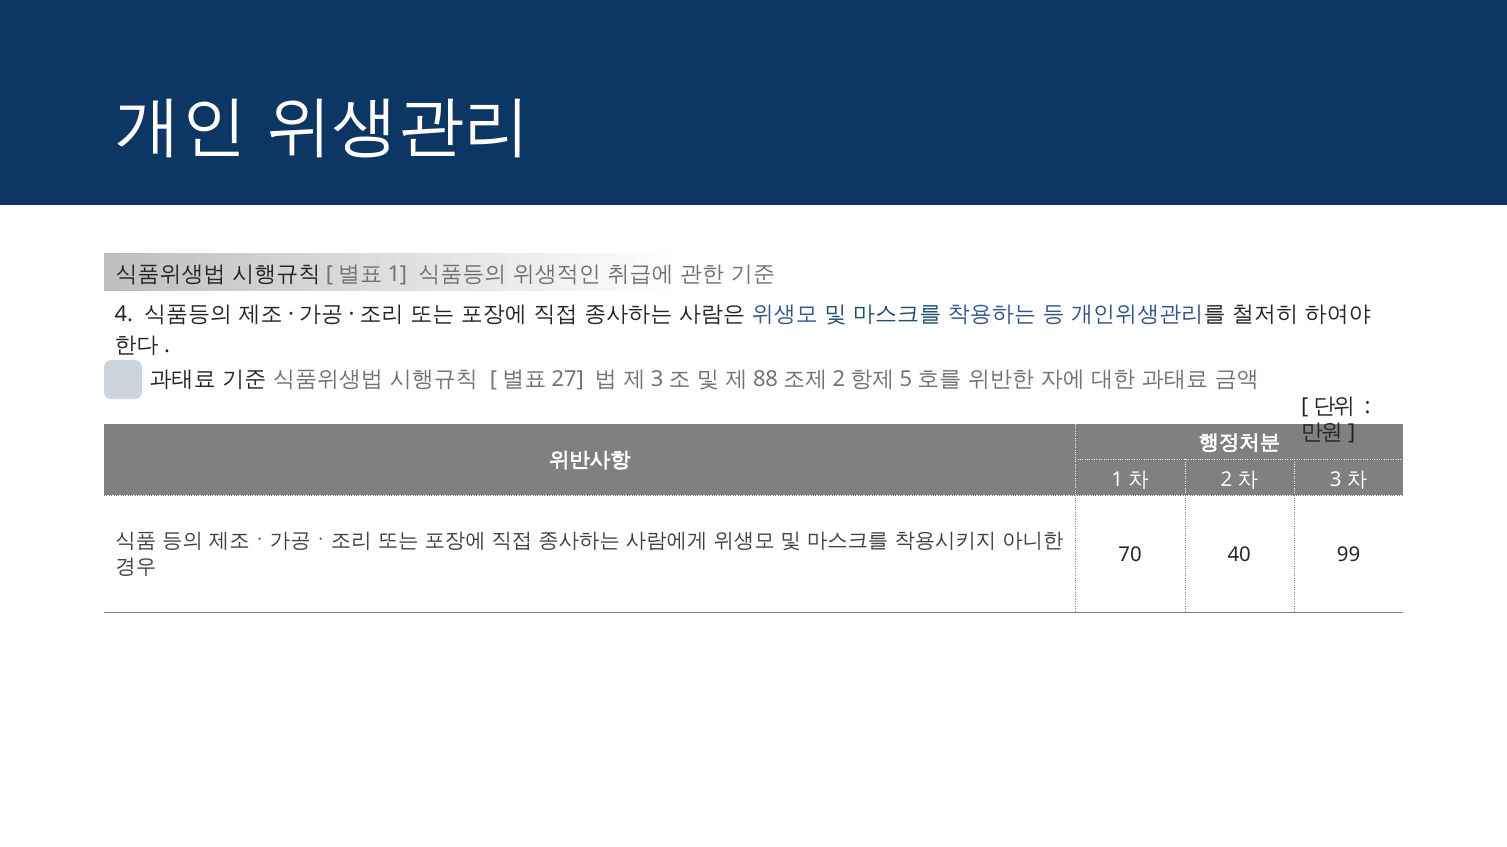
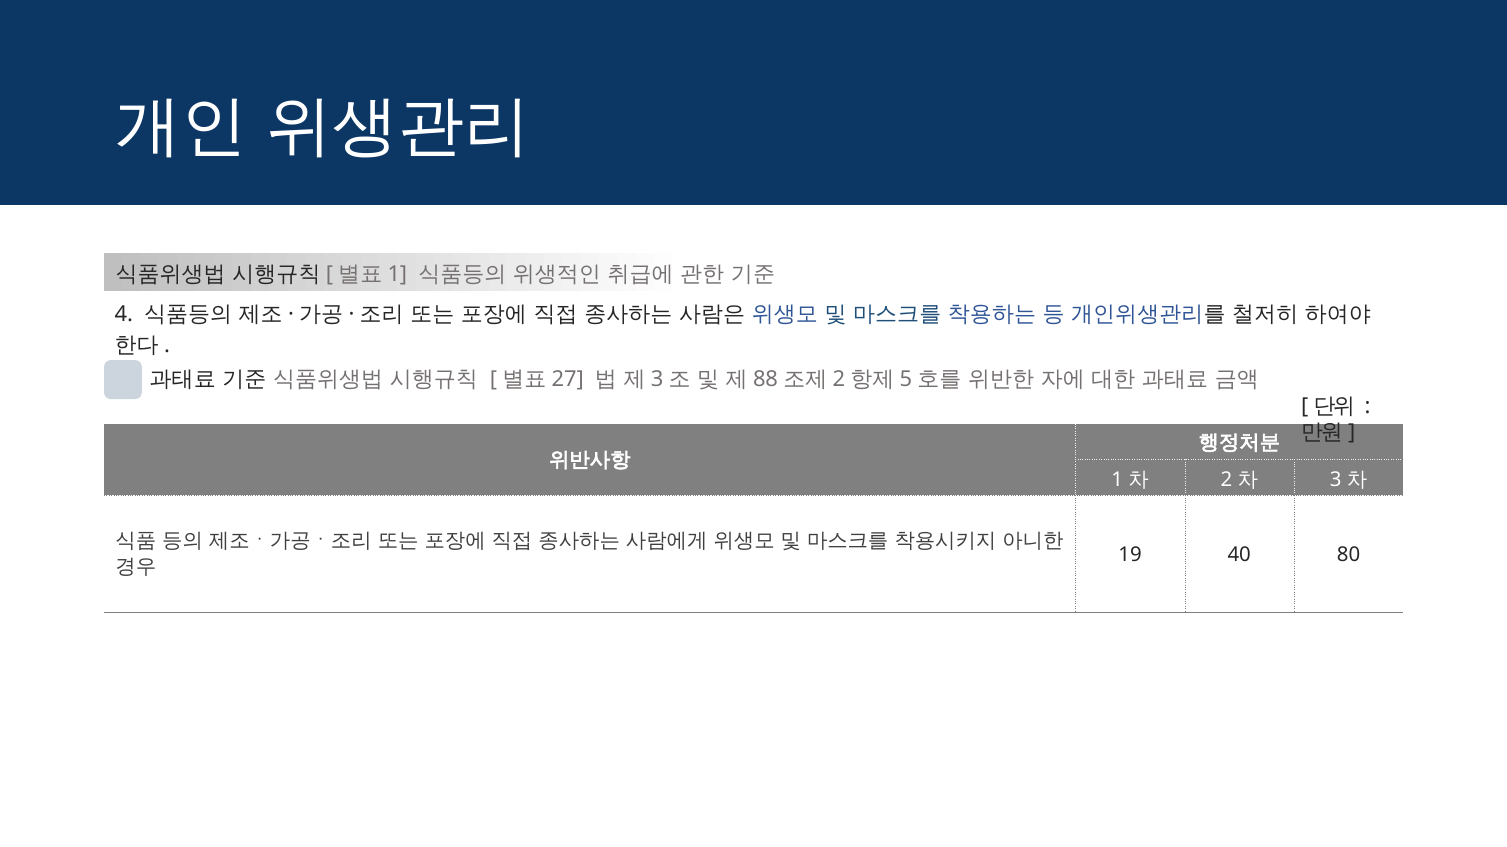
70: 70 -> 19 (1130, 555)
99: 99 -> 80 (1349, 555)
